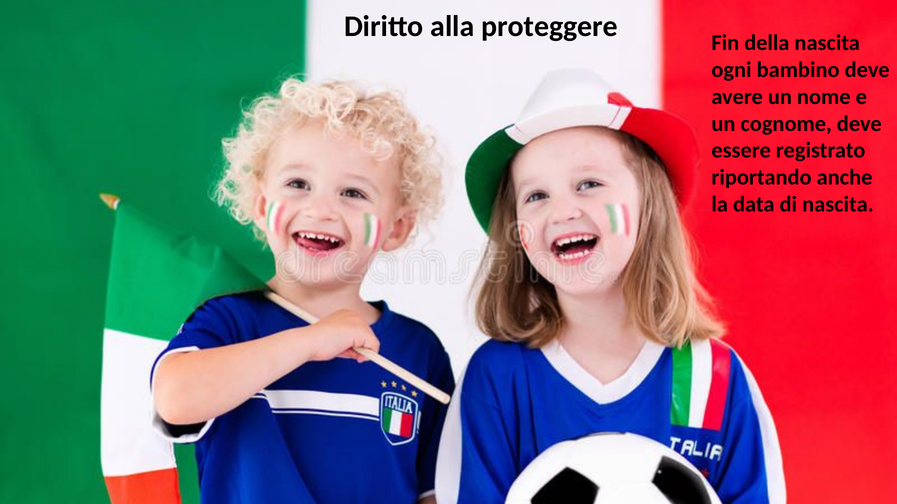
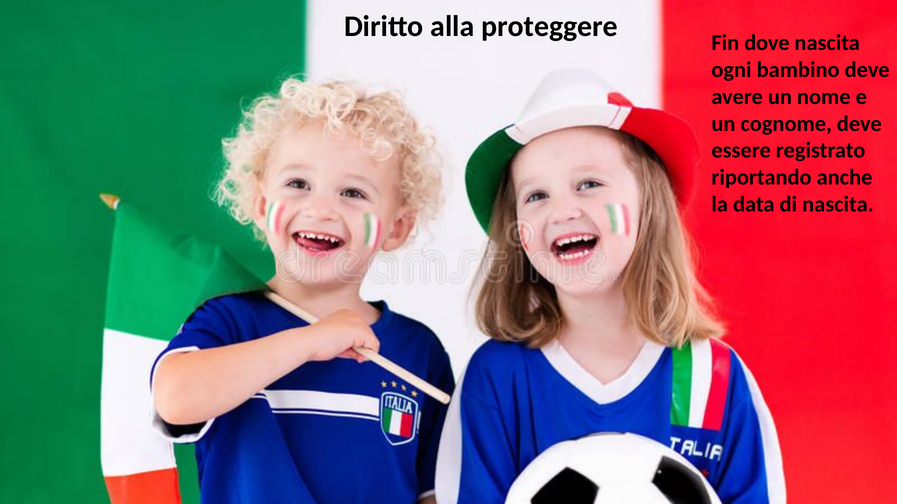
della: della -> dove (767, 43)
